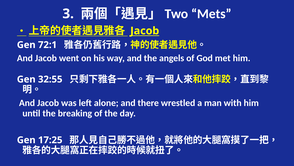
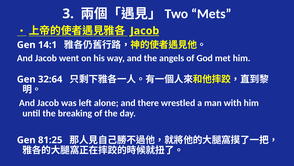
72:1: 72:1 -> 14:1 (48, 45)
32:55: 32:55 -> 32:64 (50, 79)
17:25: 17:25 -> 81:25 (50, 140)
